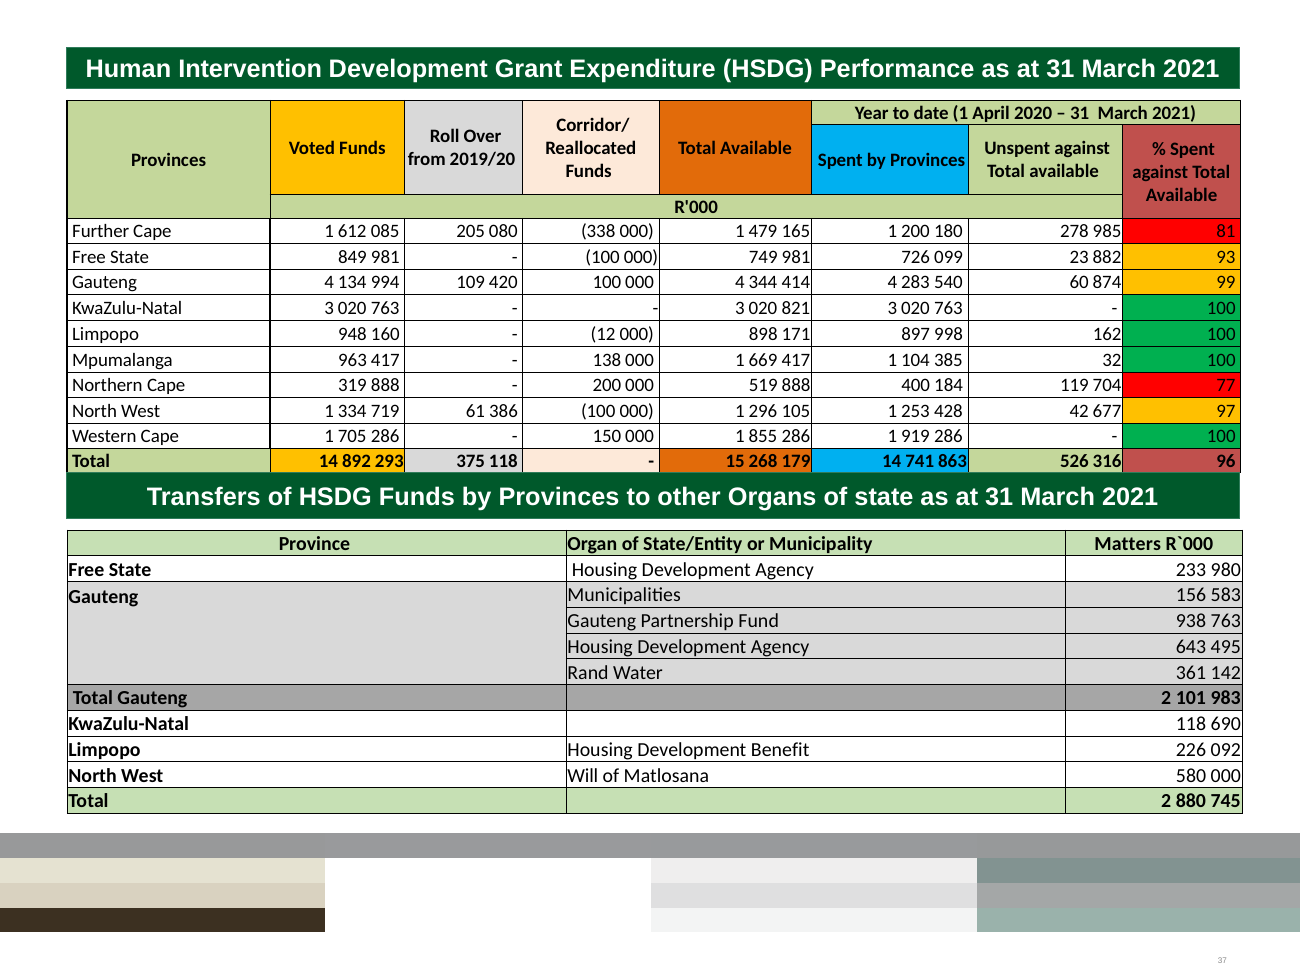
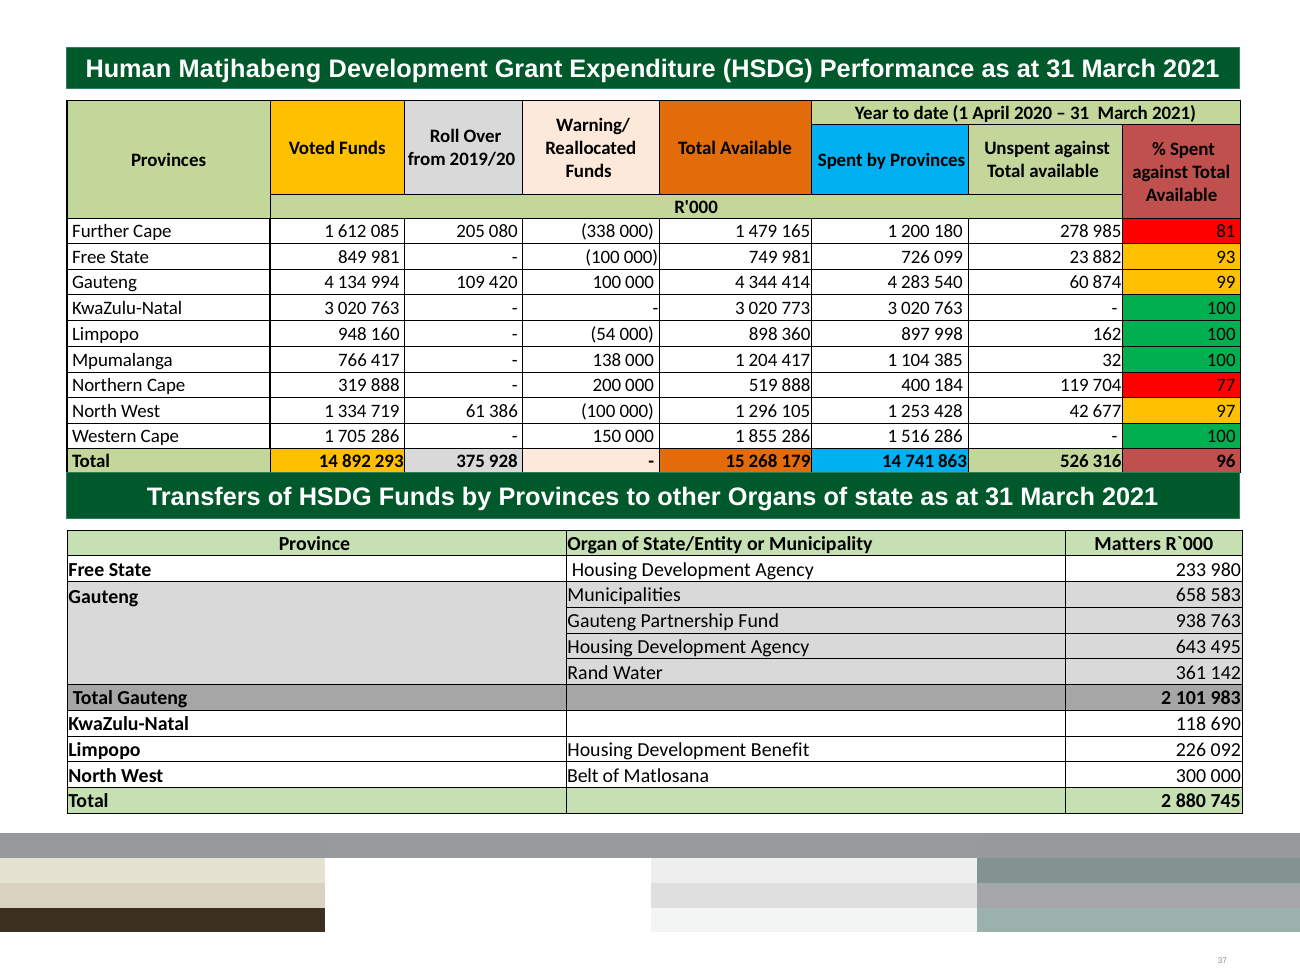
Intervention: Intervention -> Matjhabeng (250, 70)
Corridor/: Corridor/ -> Warning/ (593, 125)
821: 821 -> 773 (796, 308)
12: 12 -> 54 (603, 334)
171: 171 -> 360 (796, 334)
963: 963 -> 766 (352, 360)
669: 669 -> 204 (763, 360)
919: 919 -> 516 (916, 437)
375 118: 118 -> 928 (503, 461)
156: 156 -> 658 (1191, 595)
Will: Will -> Belt (583, 776)
580: 580 -> 300 (1191, 776)
